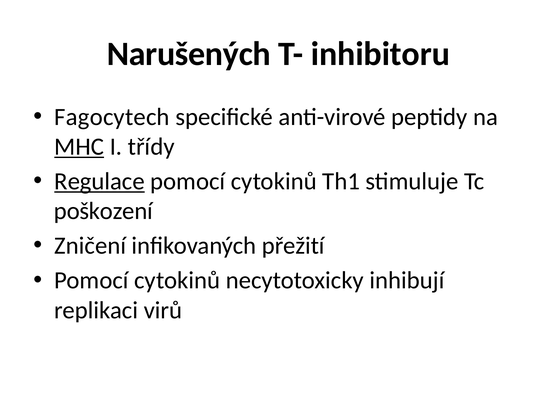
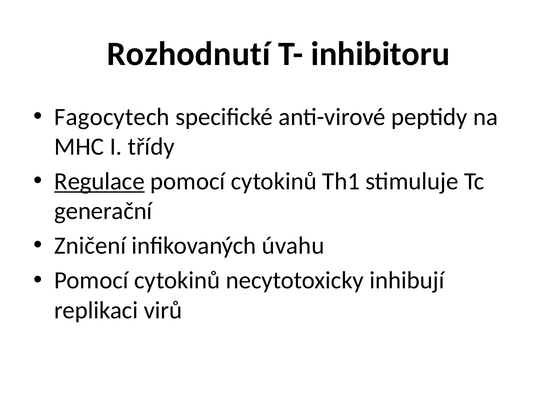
Narušených: Narušených -> Rozhodnutí (189, 54)
MHC underline: present -> none (79, 147)
poškození: poškození -> generační (103, 211)
přežití: přežití -> úvahu (293, 246)
